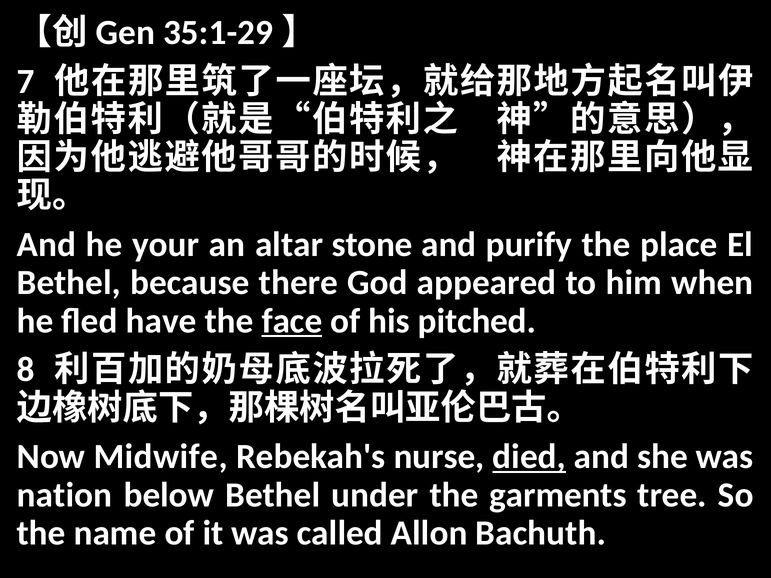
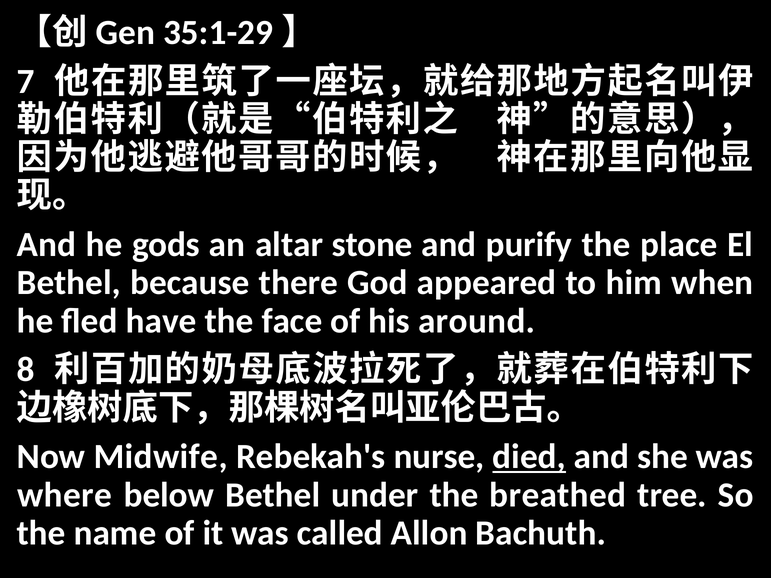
your: your -> gods (166, 245)
face underline: present -> none (292, 321)
pitched: pitched -> around (477, 321)
nation: nation -> where (64, 495)
garments: garments -> breathed (558, 495)
